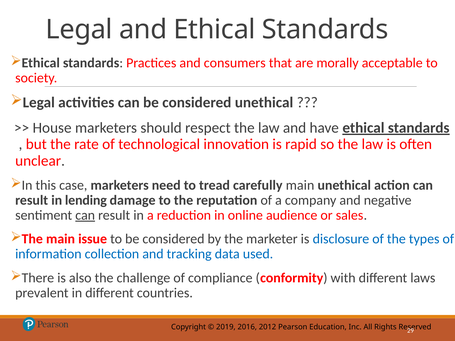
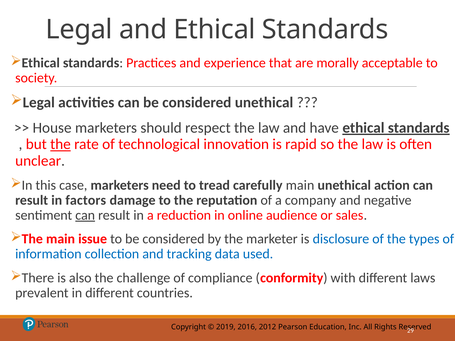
consumers: consumers -> experience (235, 63)
the underline: none -> present (60, 144)
lending: lending -> factors (86, 200)
